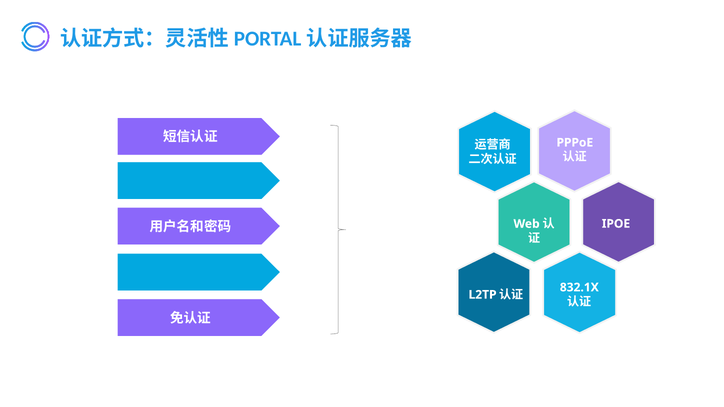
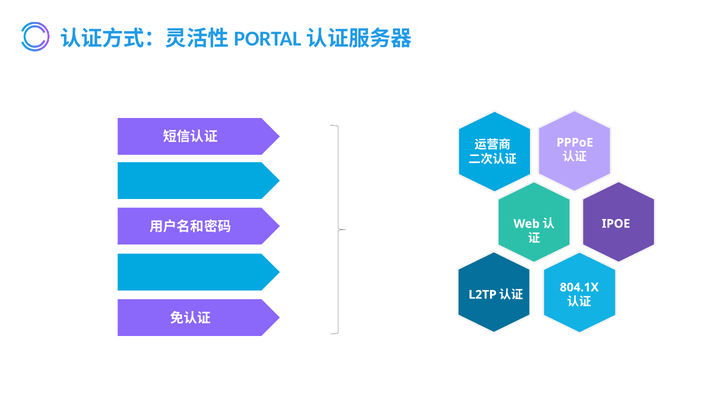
832.1X: 832.1X -> 804.1X (579, 288)
